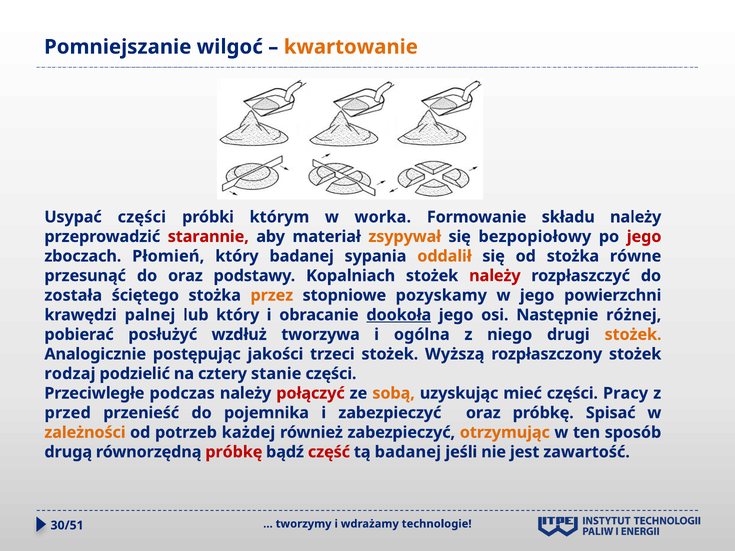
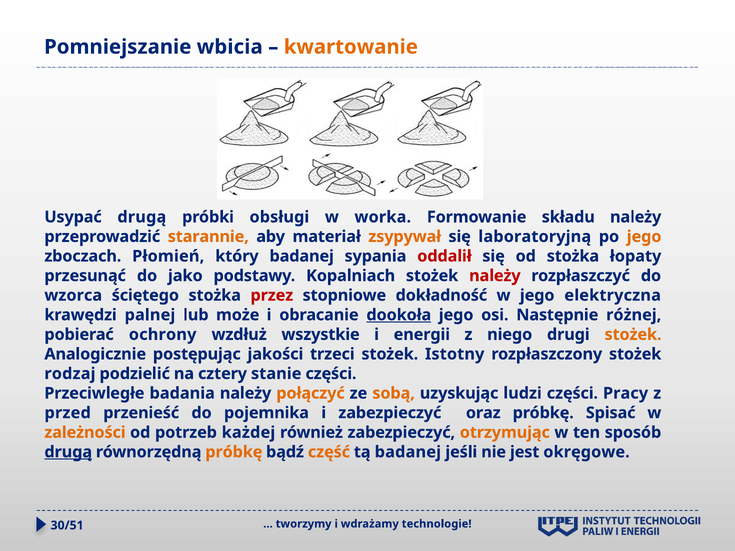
wilgoć: wilgoć -> wbicia (230, 47)
Usypać części: części -> drugą (142, 217)
którym: którym -> obsługi (279, 217)
starannie colour: red -> orange (208, 237)
bezpopiołowy: bezpopiołowy -> laboratoryjną (535, 237)
jego colour: red -> orange (644, 237)
oddalił colour: orange -> red (444, 256)
równe: równe -> łopaty (636, 256)
do oraz: oraz -> jako (185, 276)
została: została -> wzorca (73, 295)
przez colour: orange -> red (272, 295)
pozyskamy: pozyskamy -> dokładność (441, 295)
powierzchni: powierzchni -> elektryczna (613, 295)
lub który: który -> może (238, 315)
posłużyć: posłużyć -> ochrony (163, 335)
tworzywa: tworzywa -> wszystkie (321, 335)
ogólna: ogólna -> energii (422, 335)
Wyższą: Wyższą -> Istotny (455, 354)
podczas: podczas -> badania (182, 393)
połączyć colour: red -> orange (311, 393)
mieć: mieć -> ludzi (523, 393)
drugą underline: none -> present (68, 452)
próbkę colour: red -> orange (234, 452)
część colour: red -> orange (329, 452)
zawartość: zawartość -> okręgowe (587, 452)
